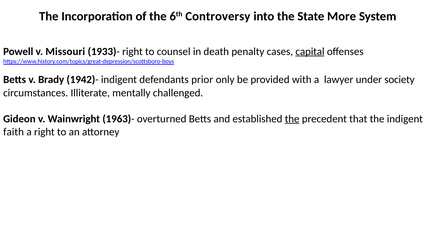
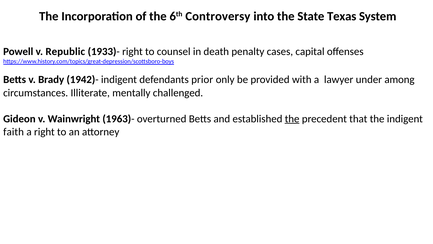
More: More -> Texas (342, 16)
Missouri: Missouri -> Republic (65, 51)
capital underline: present -> none (310, 51)
society: society -> among (399, 80)
